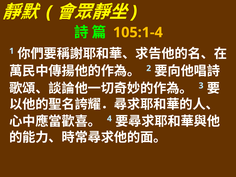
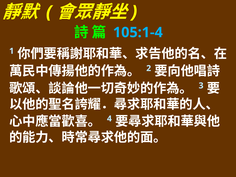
105:1-4 colour: yellow -> light blue (138, 32)
